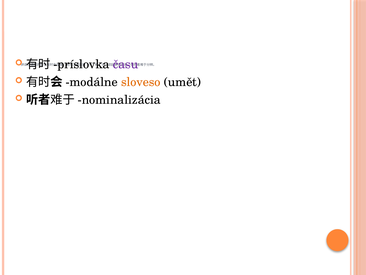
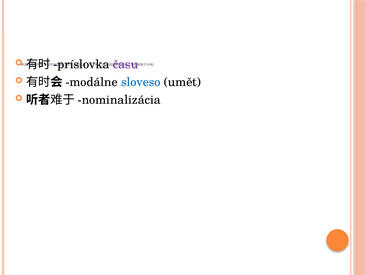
sloveso colour: orange -> blue (141, 82)
